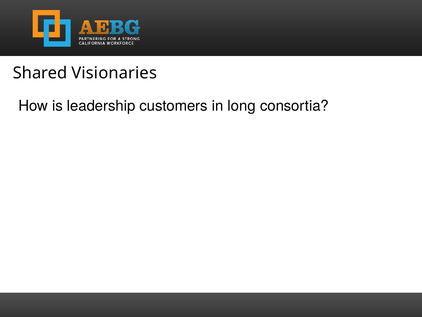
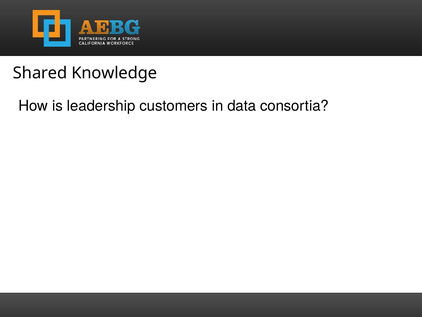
Visionaries: Visionaries -> Knowledge (114, 73)
long: long -> data (242, 106)
